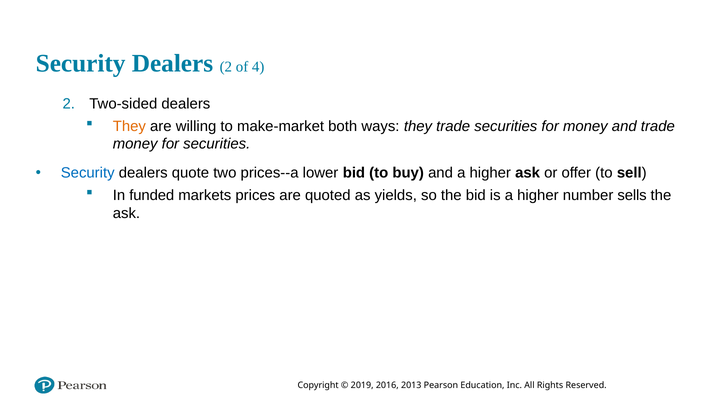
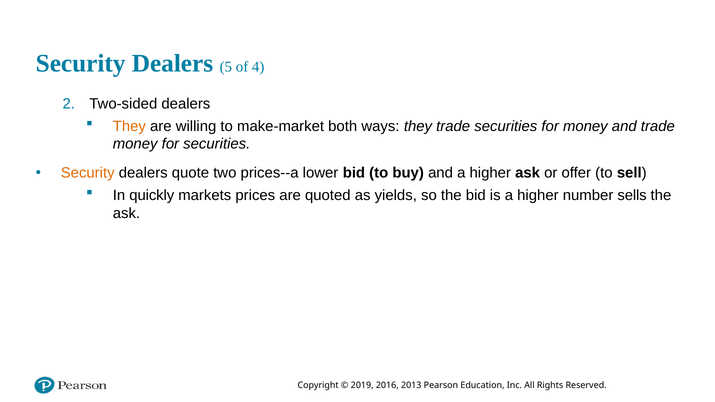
Dealers 2: 2 -> 5 (226, 67)
Security colour: blue -> orange (88, 173)
funded: funded -> quickly (152, 195)
